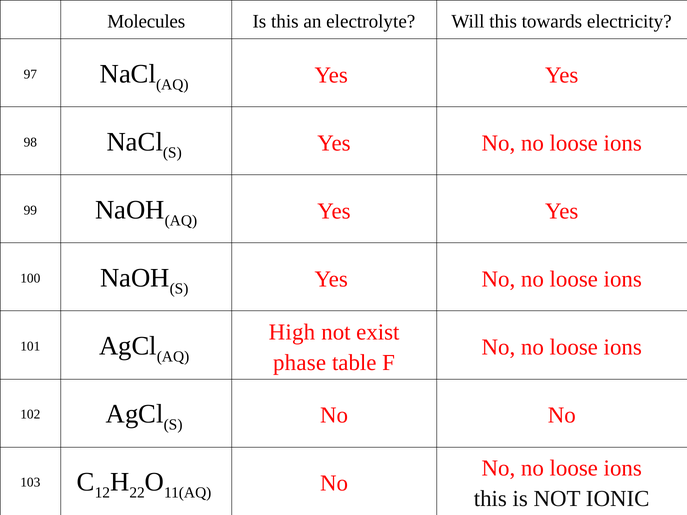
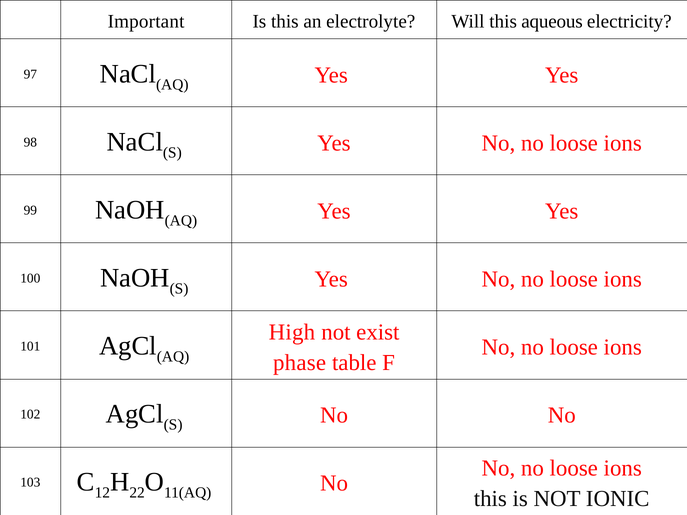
Molecules: Molecules -> Important (146, 22)
towards: towards -> aqueous (552, 22)
